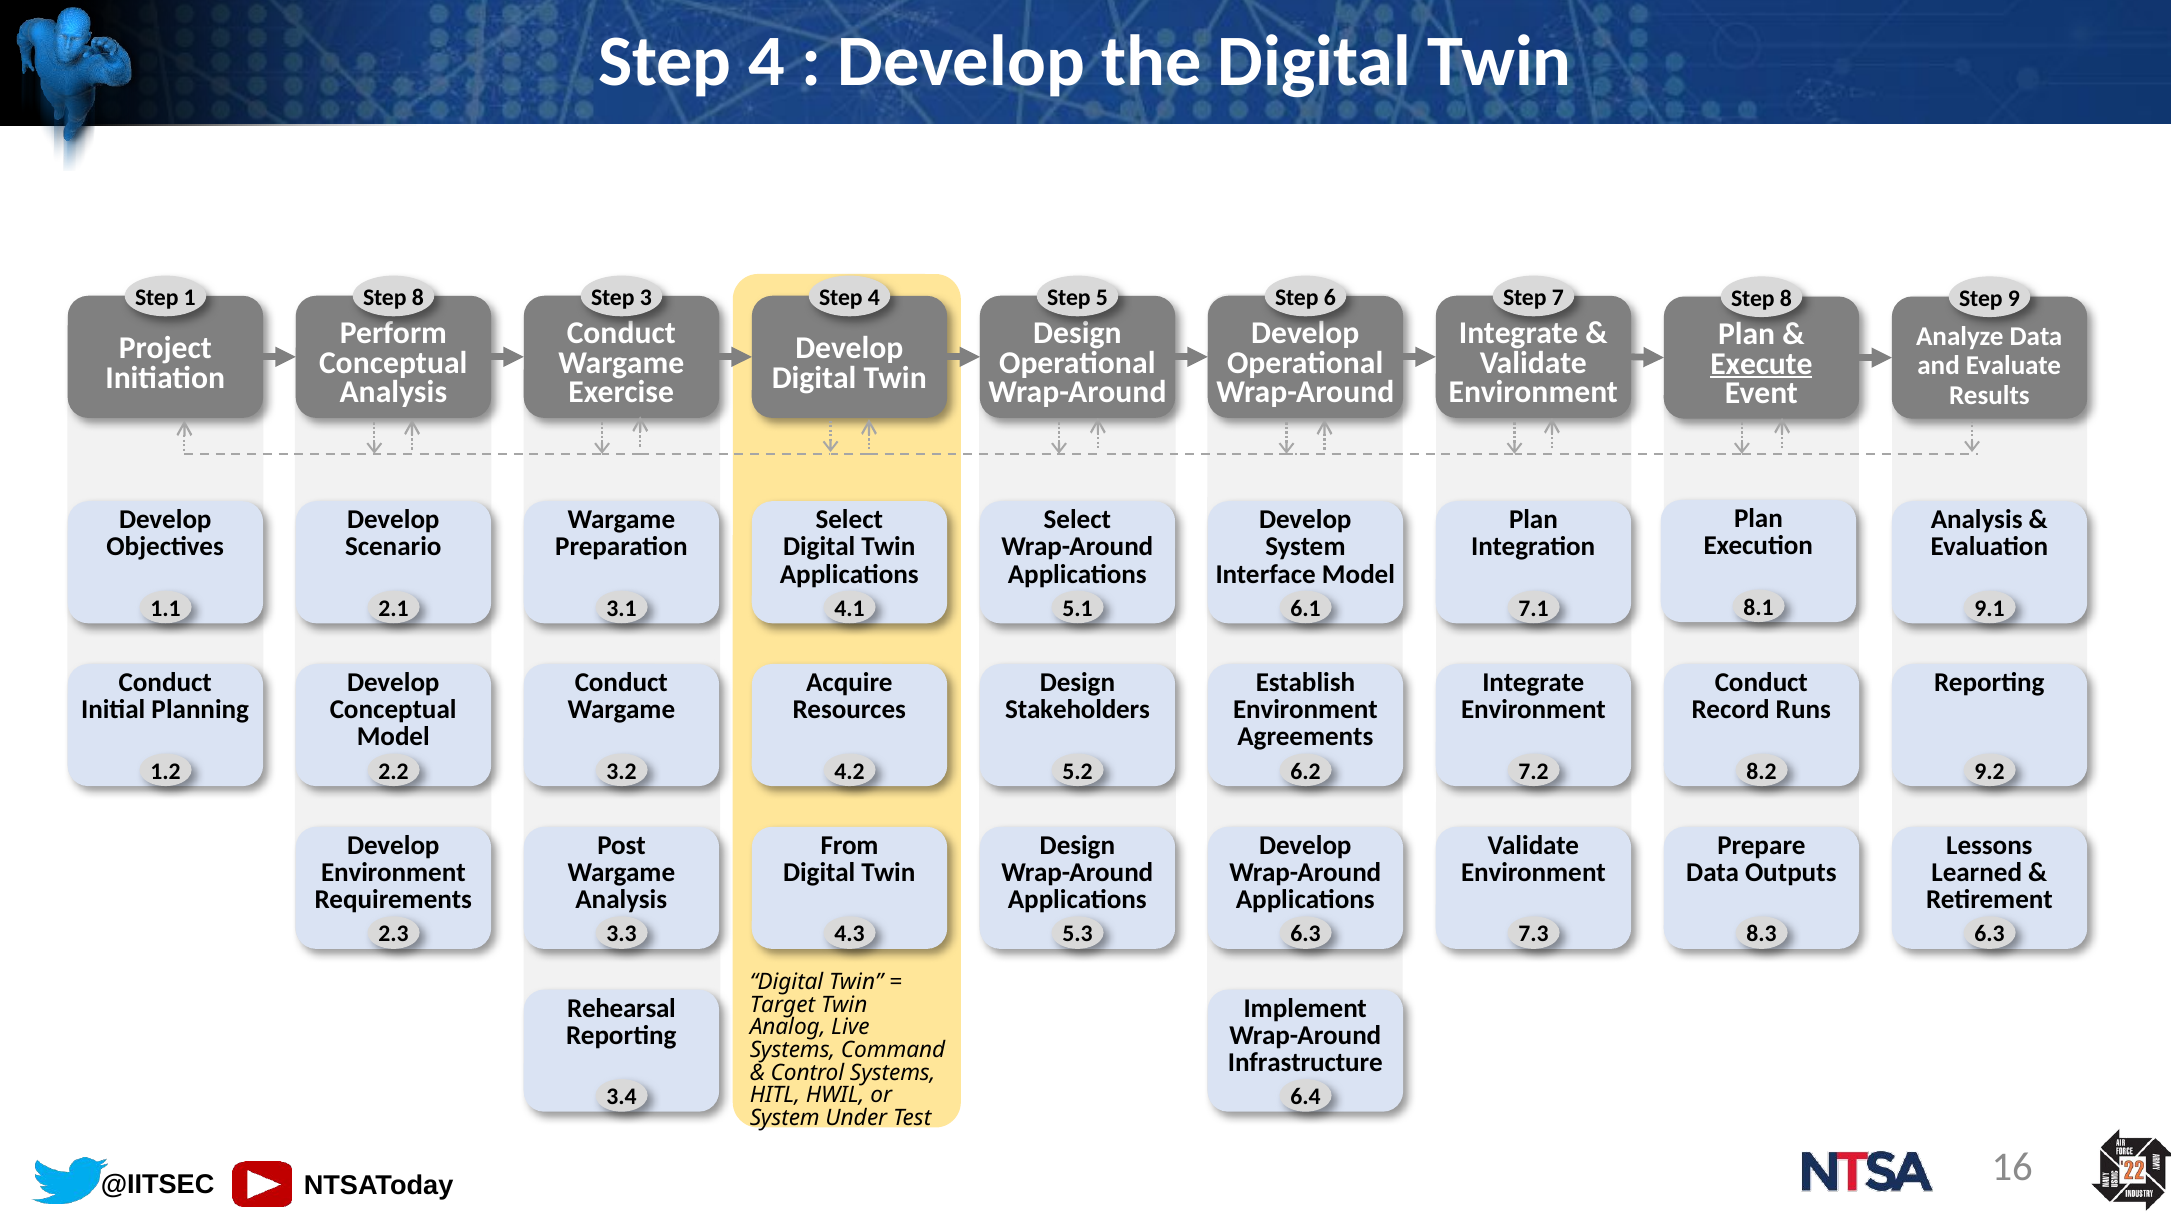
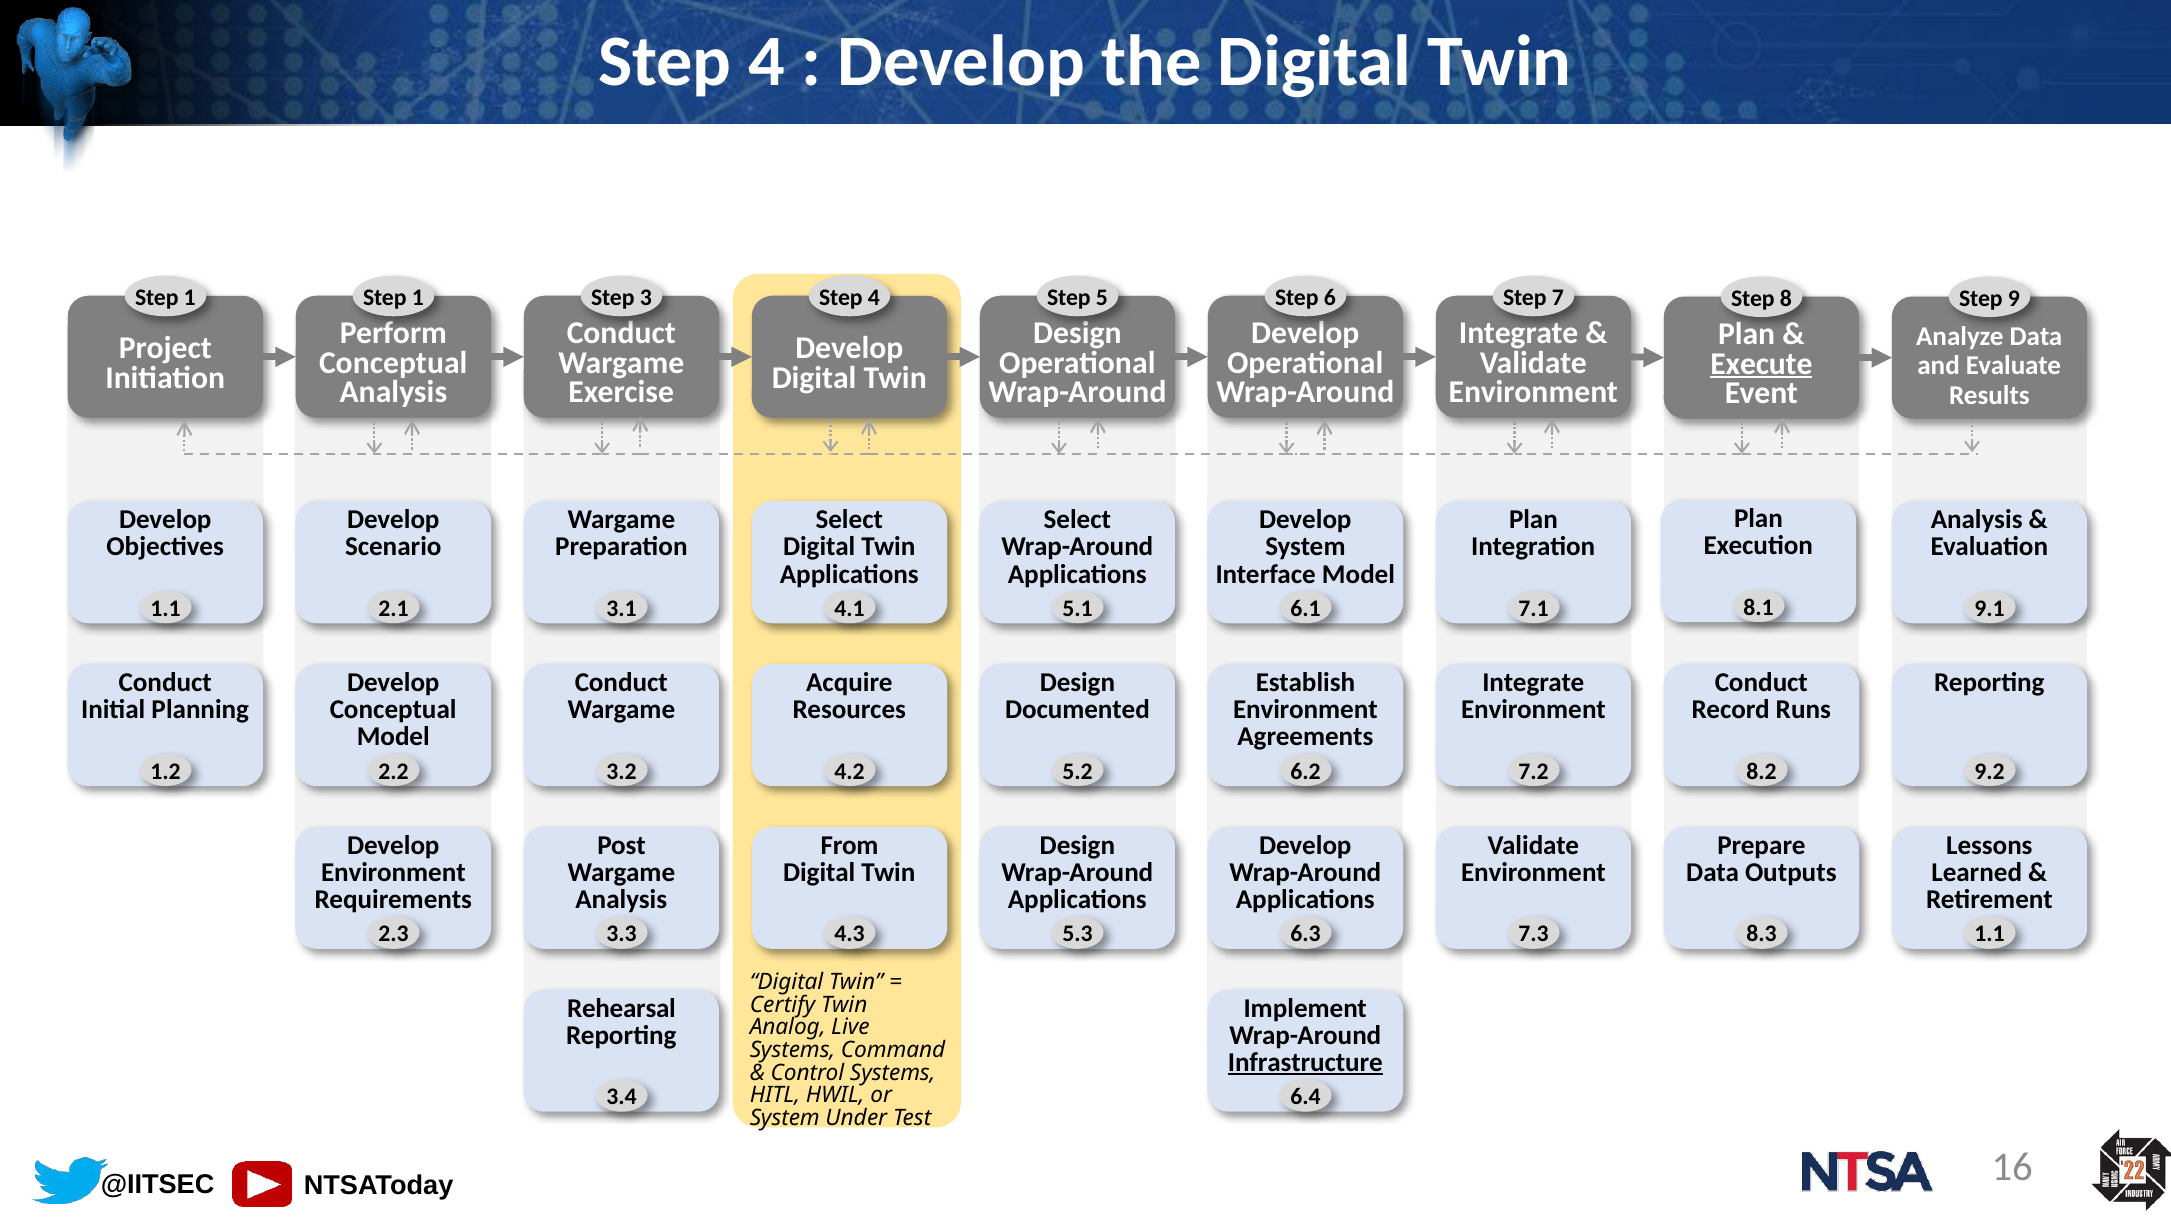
8: 8 -> 1 (418, 298)
Stakeholders: Stakeholders -> Documented (1077, 710)
6.3: 6.3 -> 1.1 (1990, 934)
Target: Target -> Certify (783, 1005)
Infrastructure underline: none -> present (1305, 1063)
